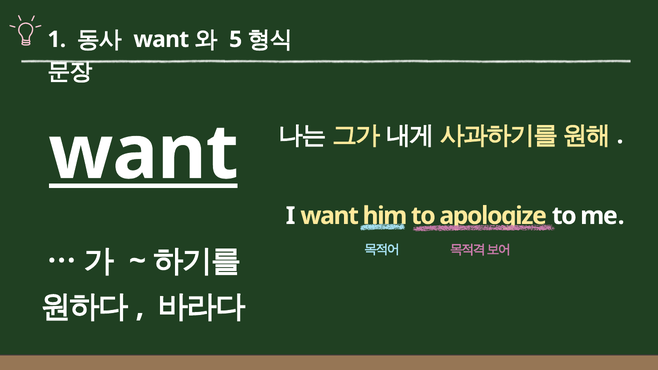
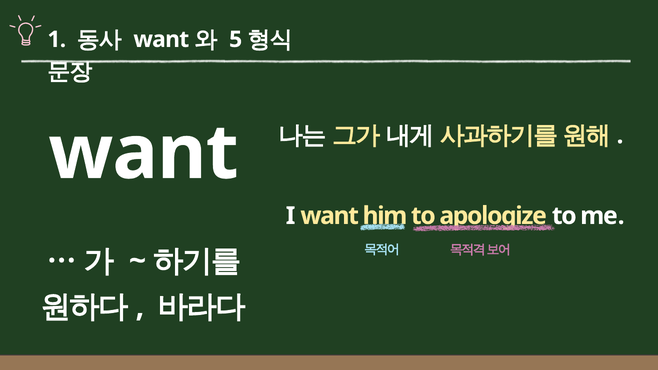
want underline: present -> none (143, 153)
